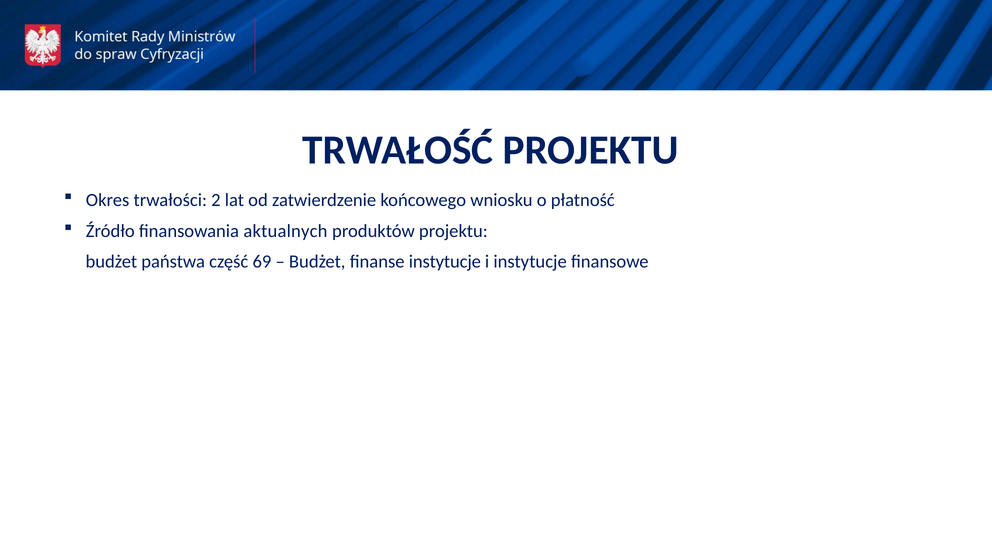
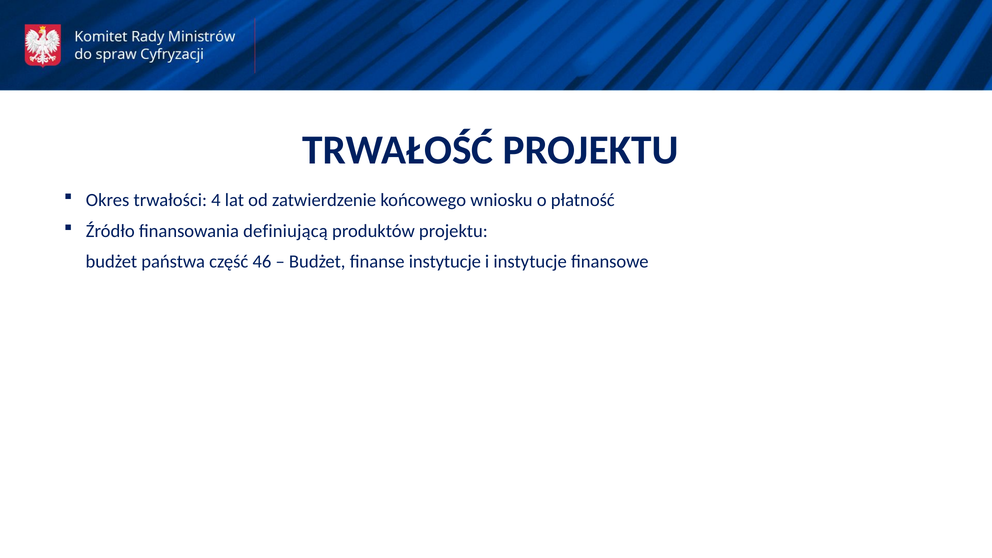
2: 2 -> 4 (216, 200)
aktualnych: aktualnych -> definiującą (285, 231)
69: 69 -> 46 (262, 261)
